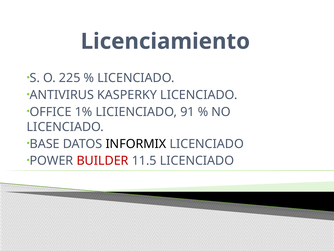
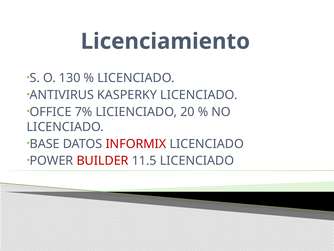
225: 225 -> 130 (70, 78)
1%: 1% -> 7% (84, 112)
91: 91 -> 20 (187, 112)
INFORMIX colour: black -> red (136, 144)
